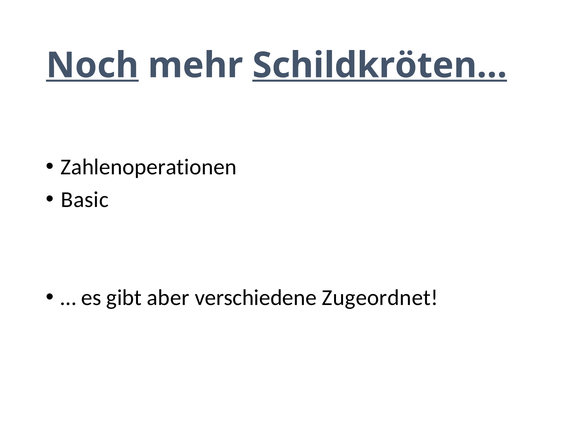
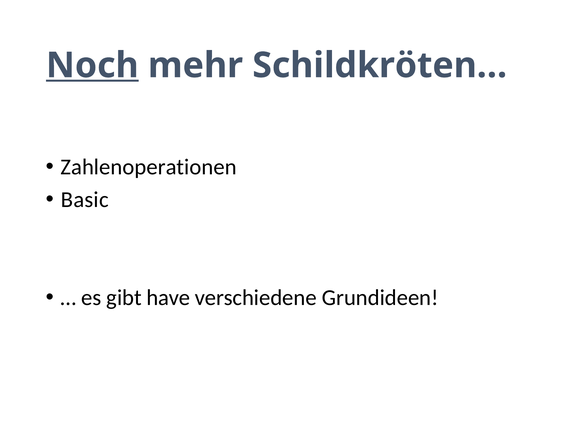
Schildkröten… underline: present -> none (380, 65)
aber: aber -> have (168, 297)
Zugeordnet: Zugeordnet -> Grundideen (380, 297)
